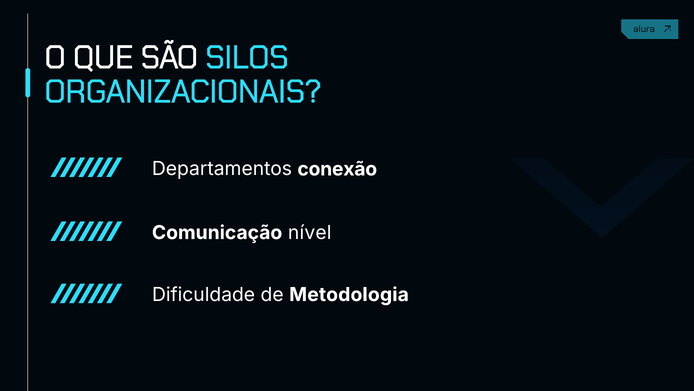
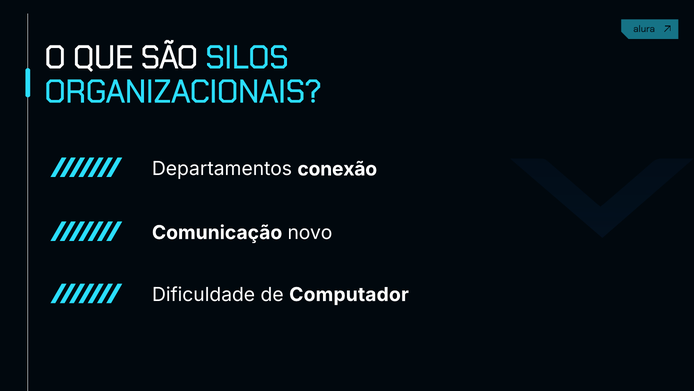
nível: nível -> novo (310, 232)
Metodologia: Metodologia -> Computador (349, 294)
